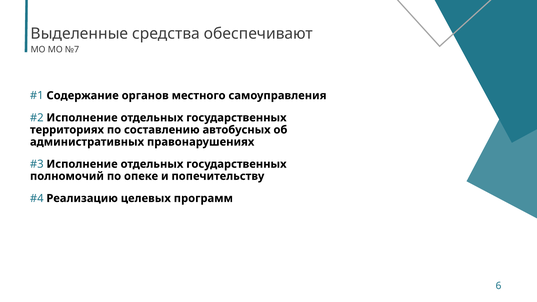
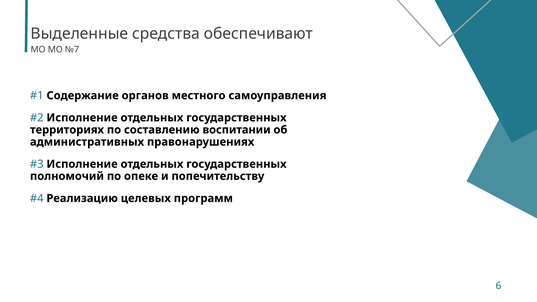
автобусных: автобусных -> воспитании (237, 130)
